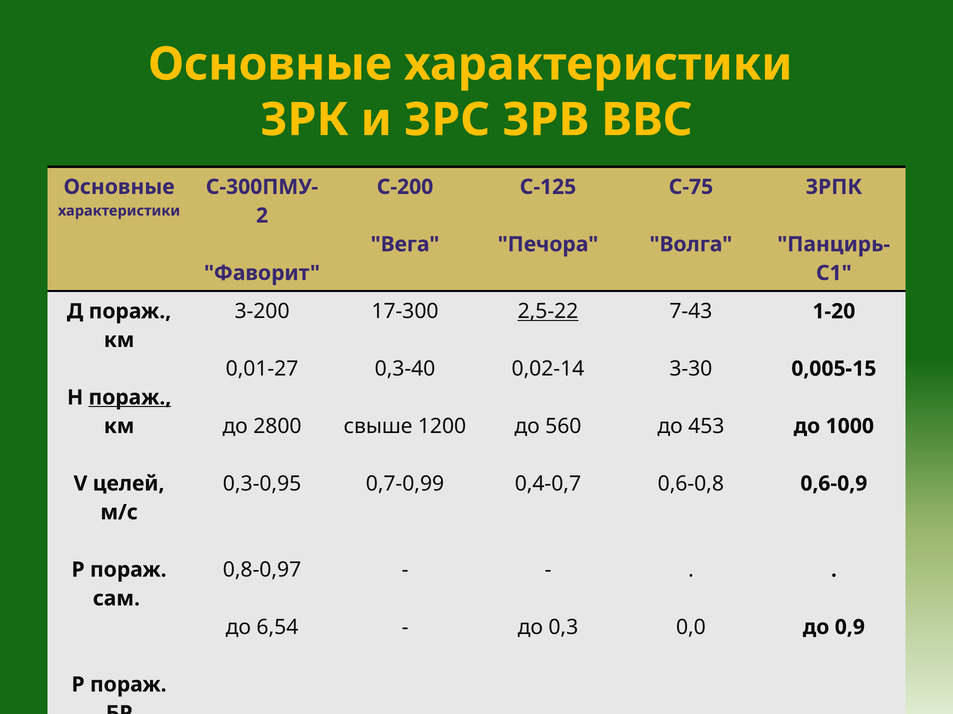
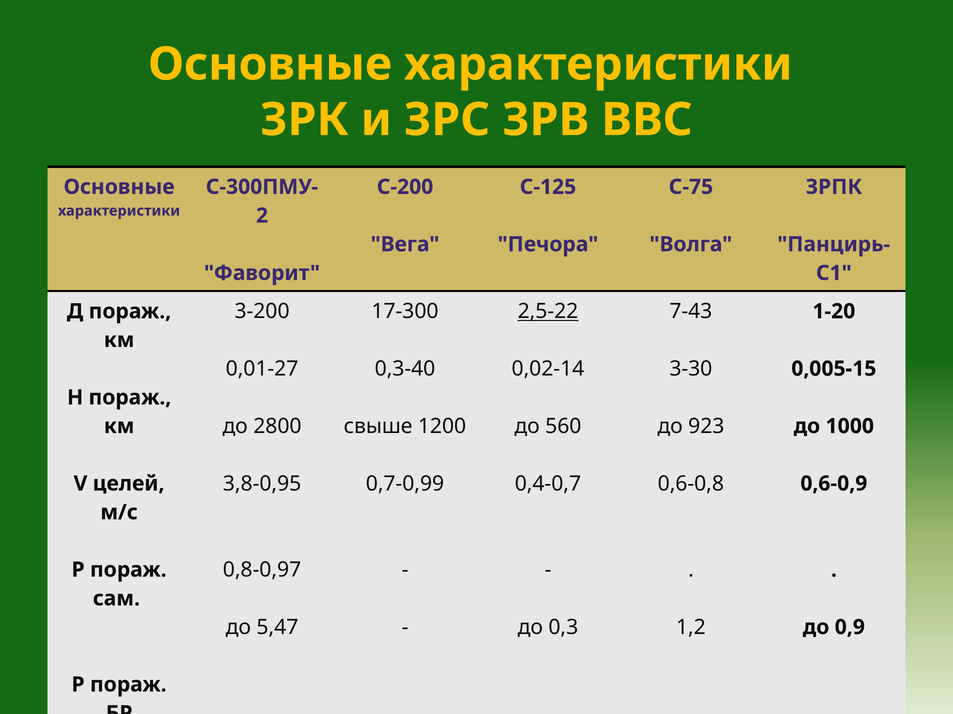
пораж underline: present -> none (130, 398)
453: 453 -> 923 (706, 427)
0,3-0,95: 0,3-0,95 -> 3,8-0,95 (262, 484)
6,54: 6,54 -> 5,47 (277, 628)
0,0: 0,0 -> 1,2 (691, 628)
